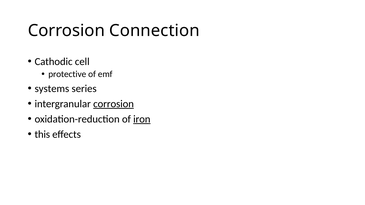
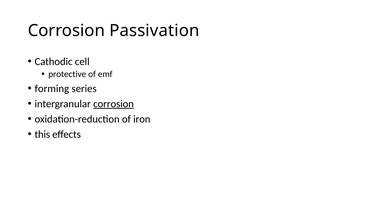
Connection: Connection -> Passivation (154, 31)
systems: systems -> forming (52, 89)
iron underline: present -> none (142, 119)
